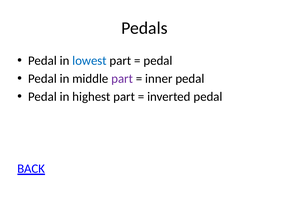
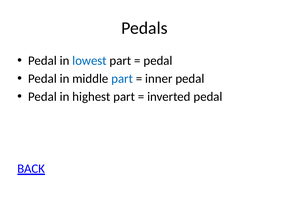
part colour: purple -> blue (122, 79)
